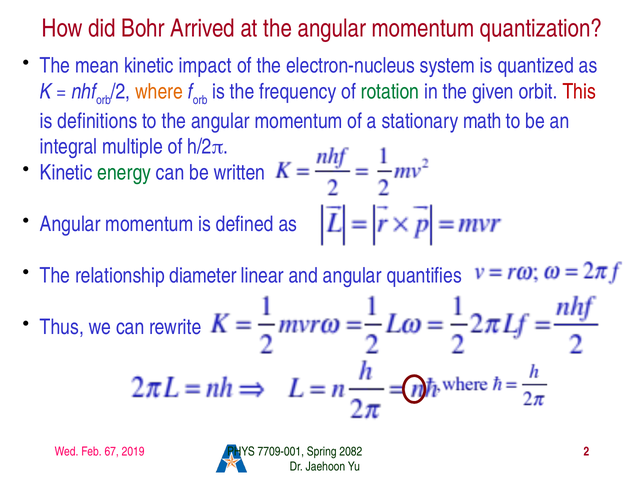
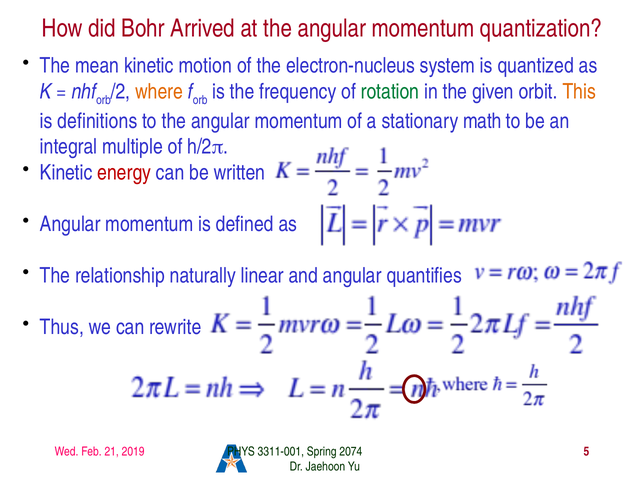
impact: impact -> motion (205, 66)
This colour: red -> orange (579, 92)
energy colour: green -> red (124, 172)
diameter: diameter -> naturally (203, 276)
67: 67 -> 21 (112, 452)
7709-001: 7709-001 -> 3311-001 (281, 452)
2082: 2082 -> 2074 (351, 452)
2: 2 -> 5 (586, 452)
